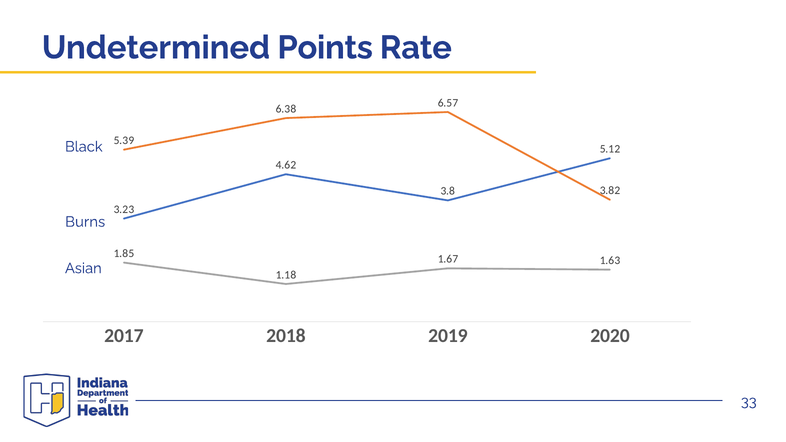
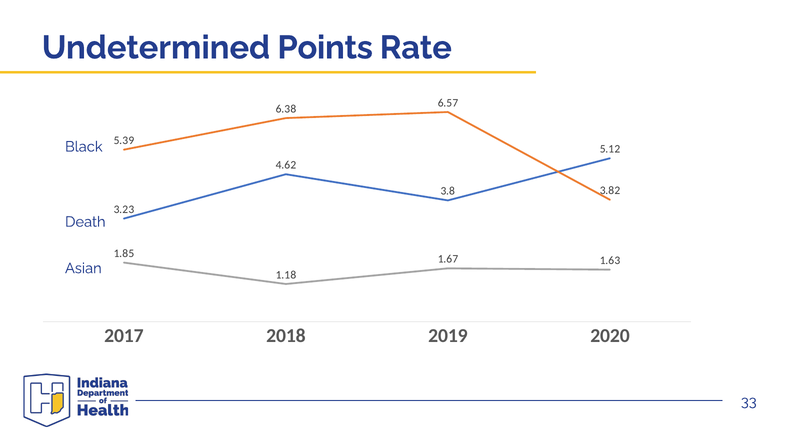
Burns: Burns -> Death (85, 222)
